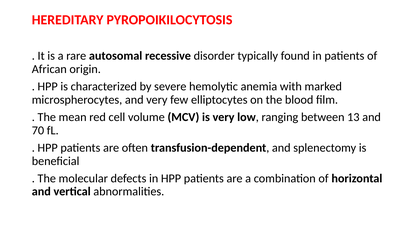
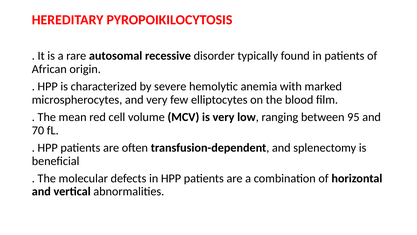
13: 13 -> 95 (353, 117)
